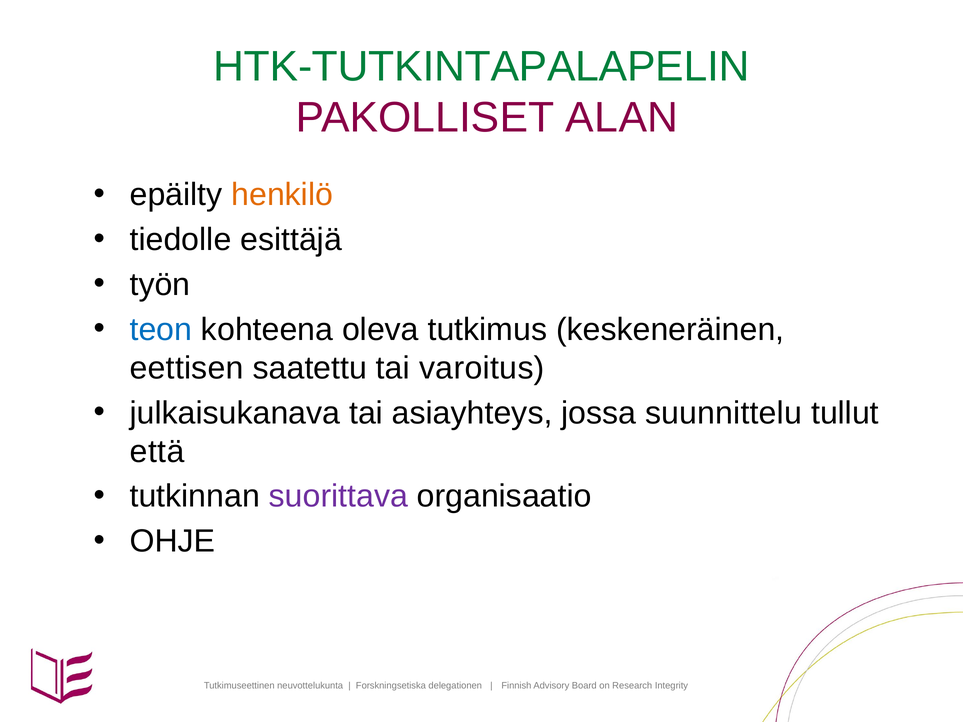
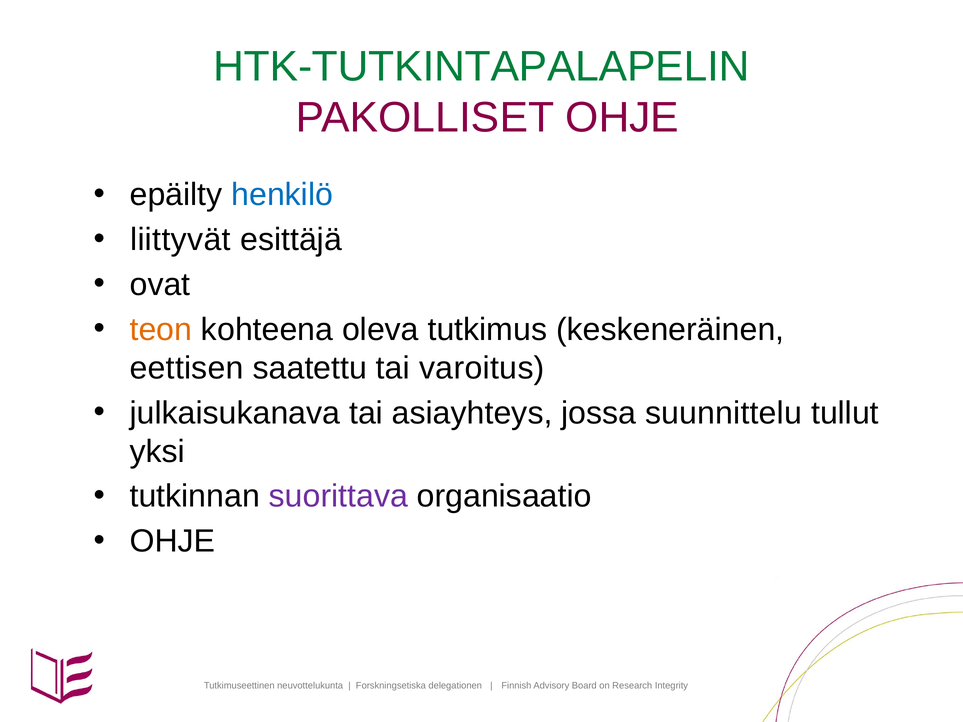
PAKOLLISET ALAN: ALAN -> OHJE (622, 118)
henkilö colour: orange -> blue (282, 195)
tiedolle: tiedolle -> liittyvät (180, 240)
työn: työn -> ovat (160, 285)
teon colour: blue -> orange (161, 330)
että: että -> yksi (157, 452)
